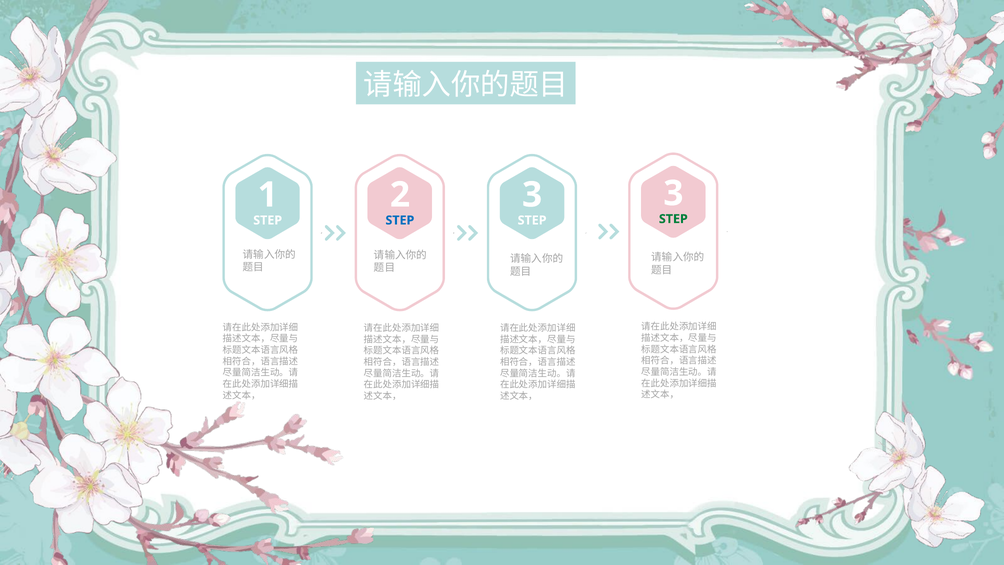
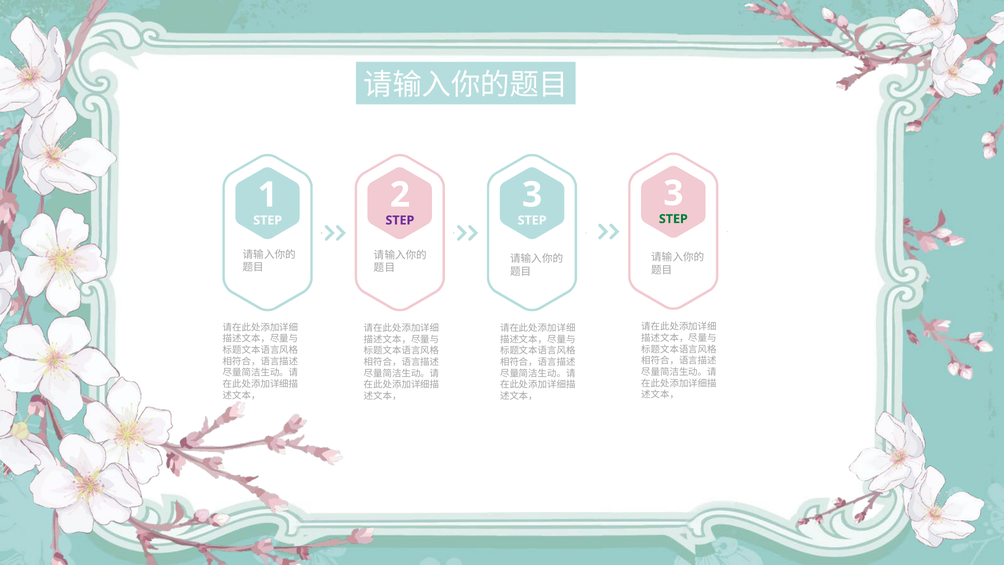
STEP colour: blue -> purple (400, 220)
